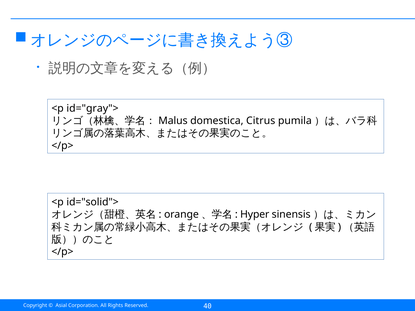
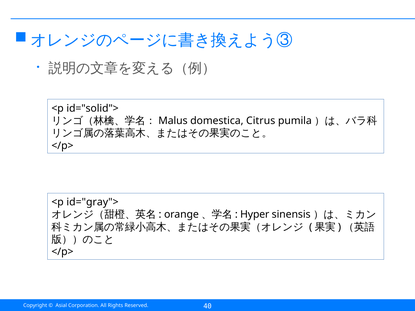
id="gray">: id="gray"> -> id="solid"> (93, 108)
id="solid">: id="solid"> -> id="gray"> (92, 202)
